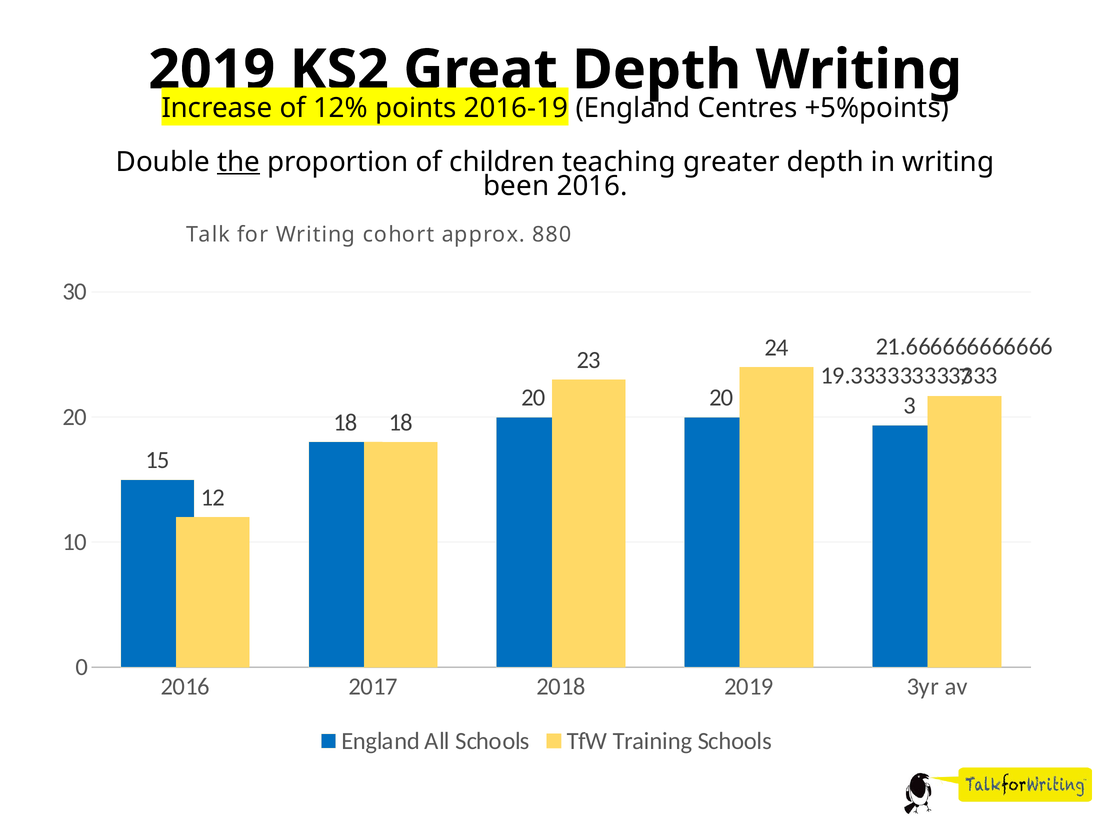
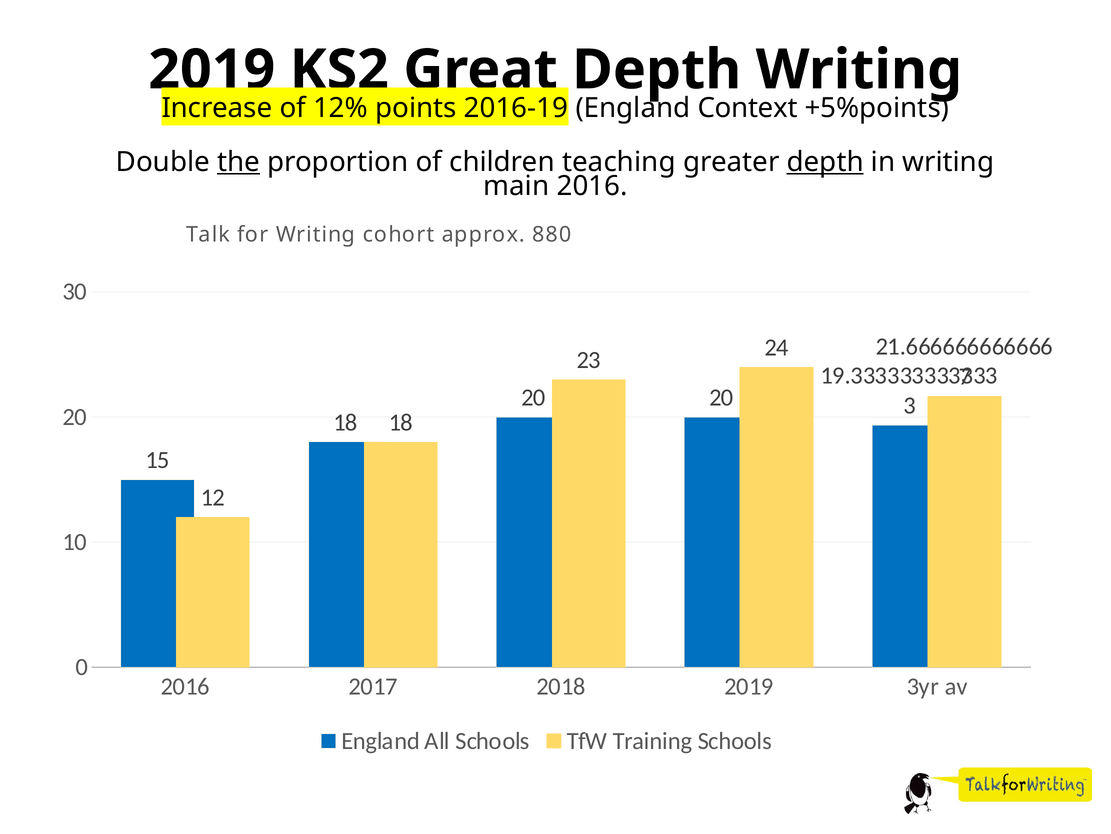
Centres: Centres -> Context (748, 108)
depth underline: none -> present (825, 162)
been: been -> main (516, 186)
